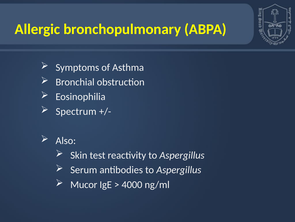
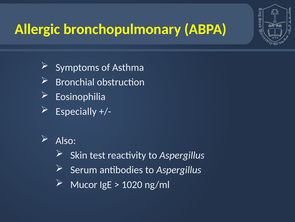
Spectrum: Spectrum -> Especially (76, 111)
4000: 4000 -> 1020 (132, 184)
